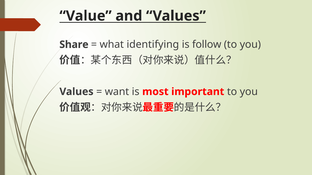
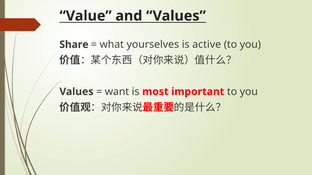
identifying: identifying -> yourselves (153, 45)
follow: follow -> active (207, 45)
